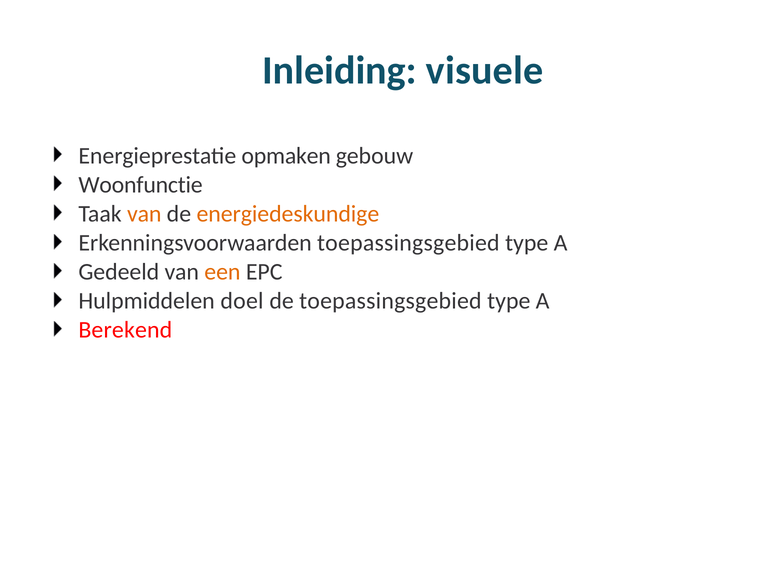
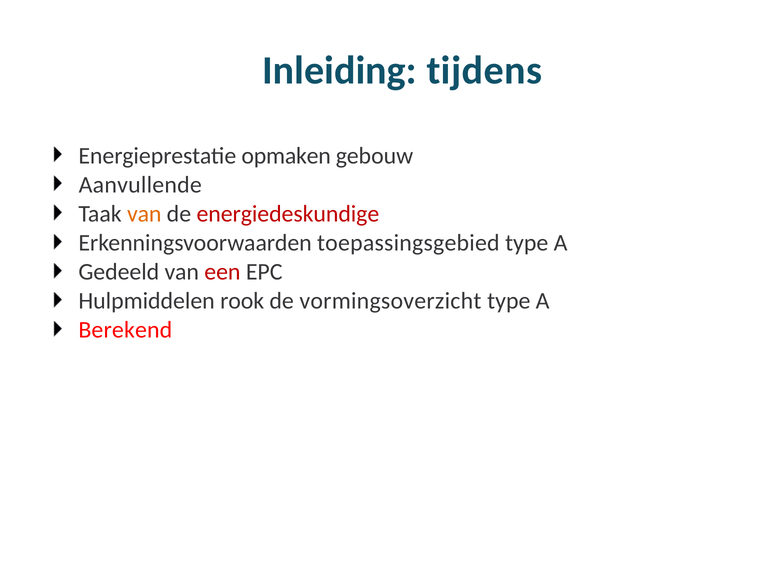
visuele: visuele -> tijdens (484, 71)
Woonfunctie: Woonfunctie -> Aanvullende (140, 185)
energiedeskundige colour: orange -> red (288, 214)
een colour: orange -> red (222, 272)
doel: doel -> rook (242, 301)
de toepassingsgebied: toepassingsgebied -> vormingsoverzicht (390, 301)
